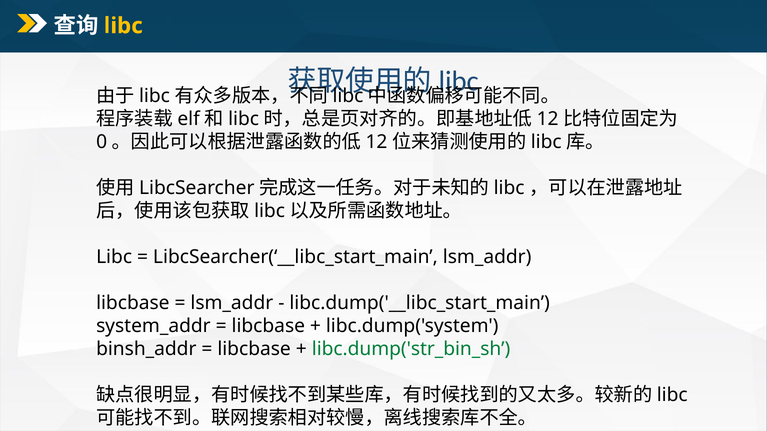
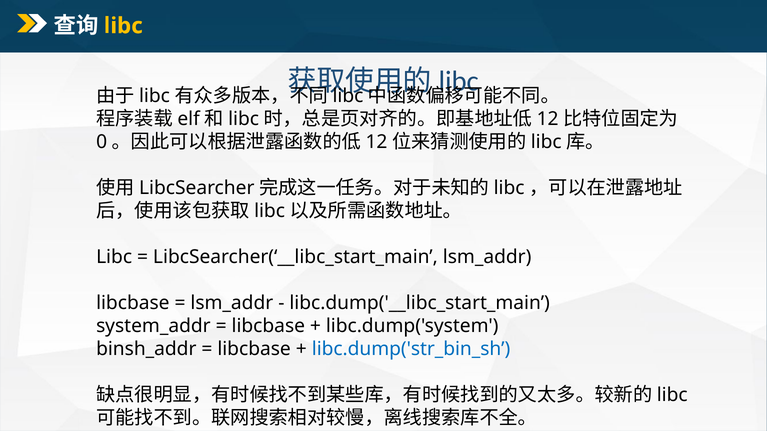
libc.dump('str_bin_sh colour: green -> blue (411, 349)
